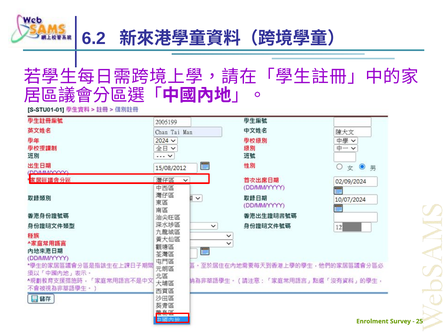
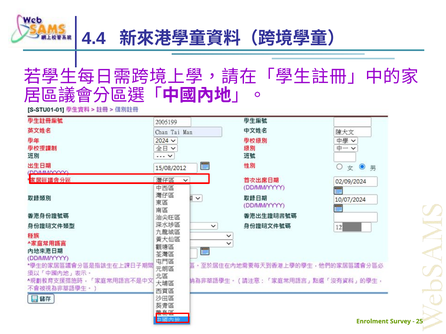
6.2: 6.2 -> 4.4 (94, 38)
